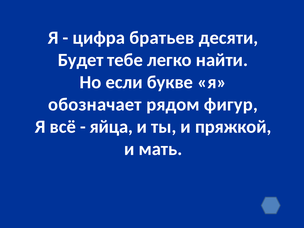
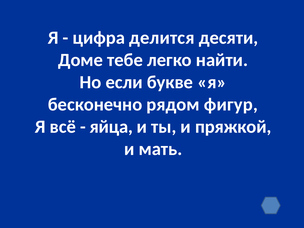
братьев: братьев -> делится (162, 38)
Будет: Будет -> Доме (81, 60)
обозначает: обозначает -> бесконечно (95, 105)
